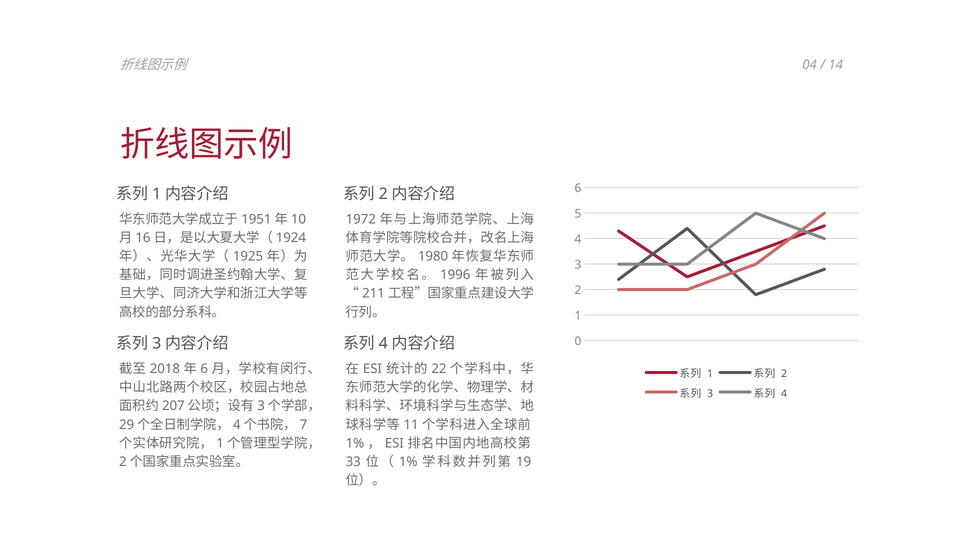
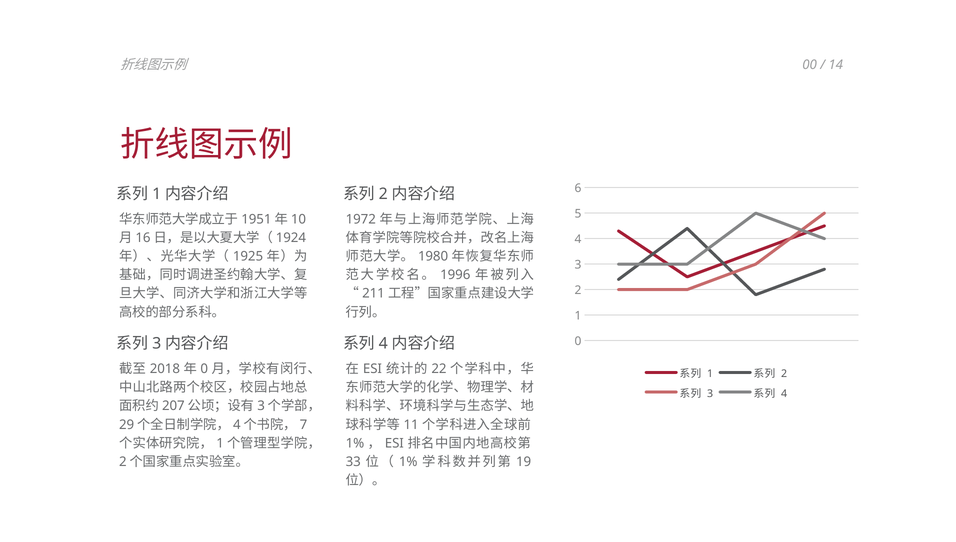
04: 04 -> 00 (810, 65)
6: 6 -> 0 (204, 369)
